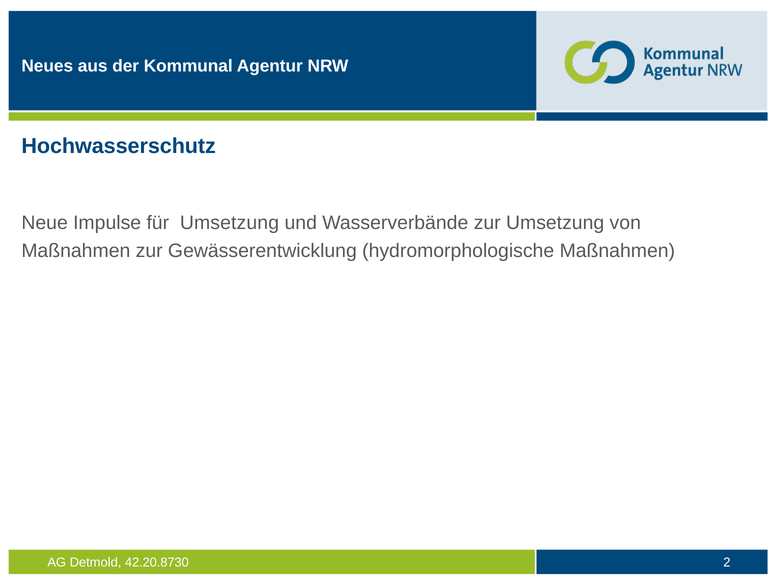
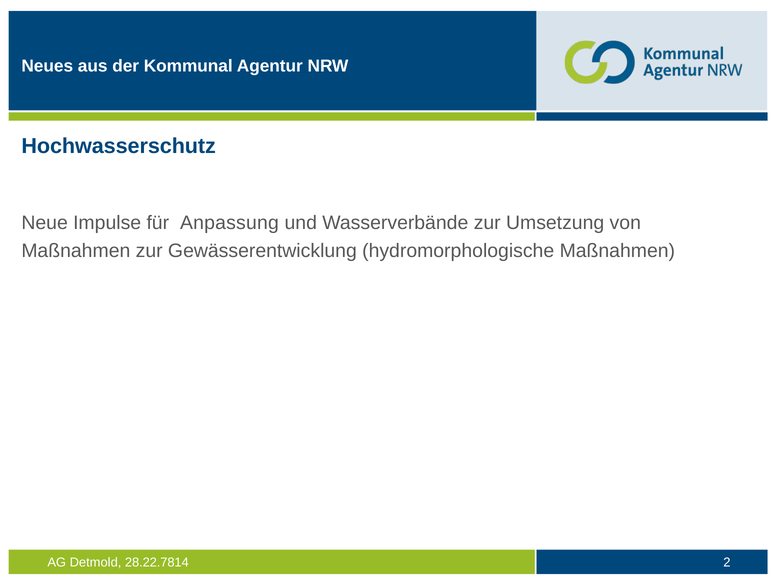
für Umsetzung: Umsetzung -> Anpassung (229, 223)
42.20.8730: 42.20.8730 -> 28.22.7814 (157, 562)
